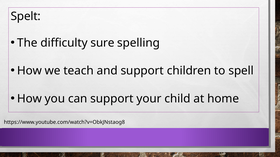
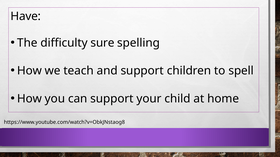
Spelt: Spelt -> Have (26, 16)
